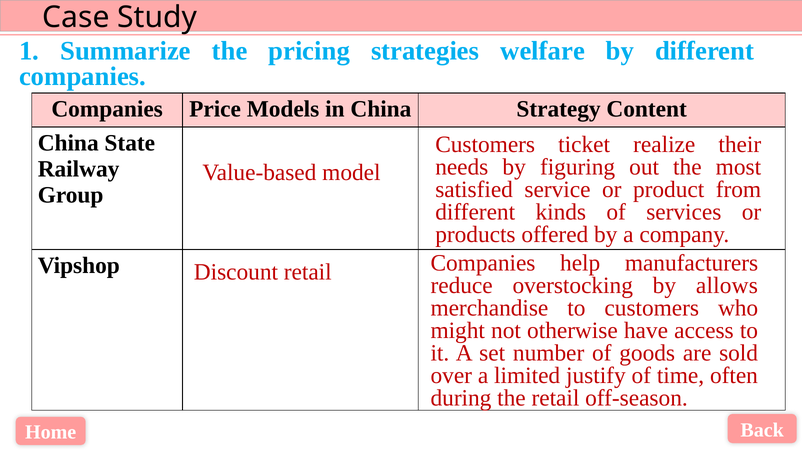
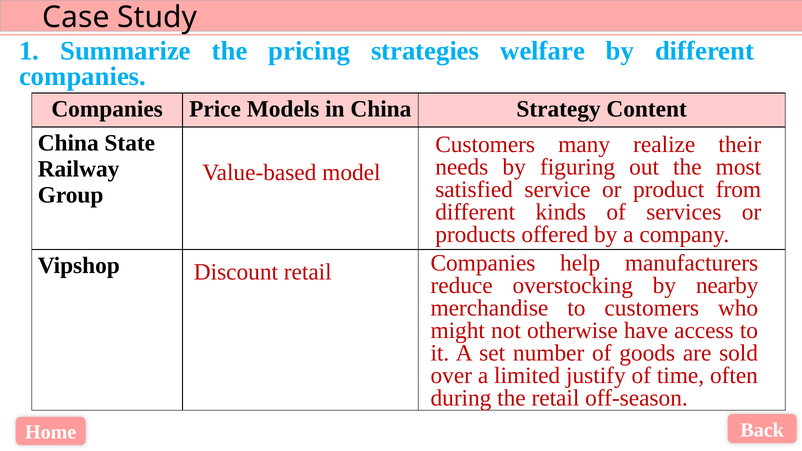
ticket: ticket -> many (584, 144)
allows: allows -> nearby (727, 286)
